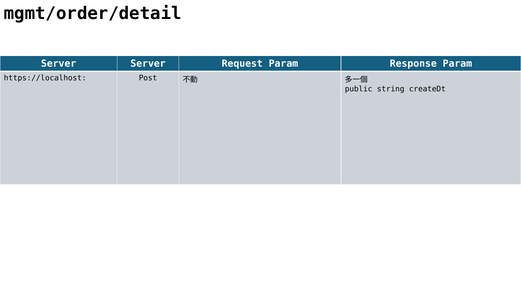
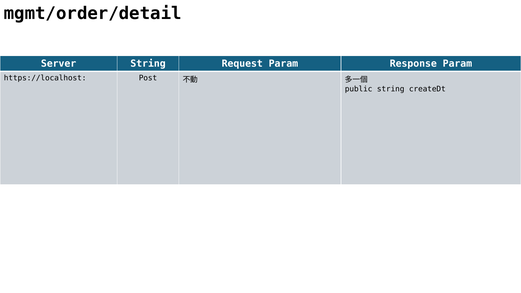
Server Server: Server -> String (148, 63)
